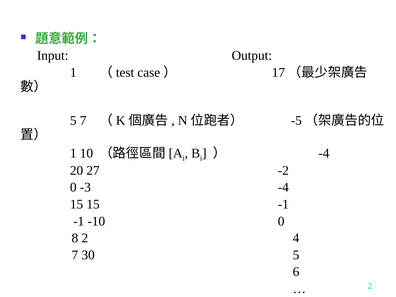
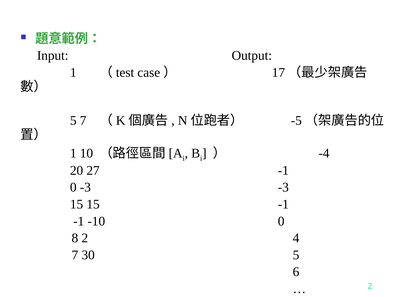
27 -2: -2 -> -1 (283, 171)
-3 -4: -4 -> -3 (283, 187)
